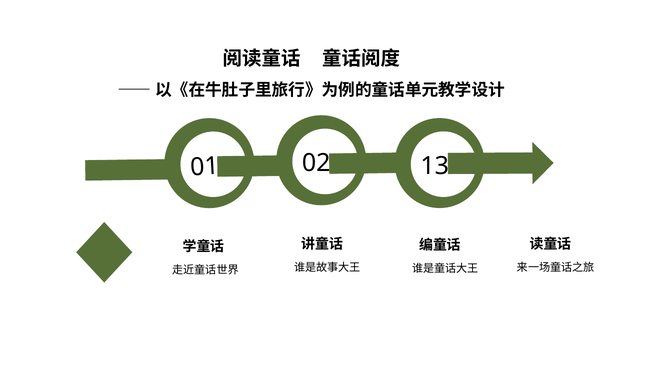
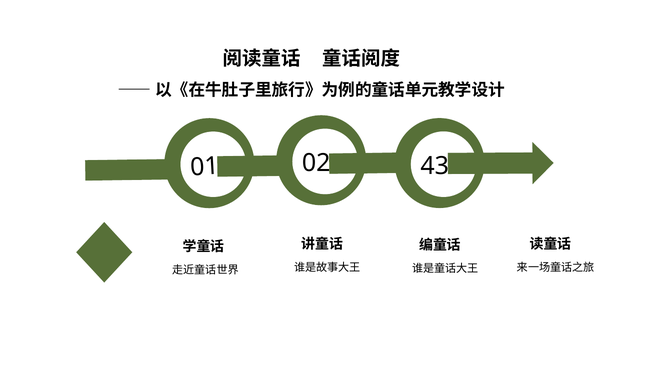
13: 13 -> 43 (435, 166)
